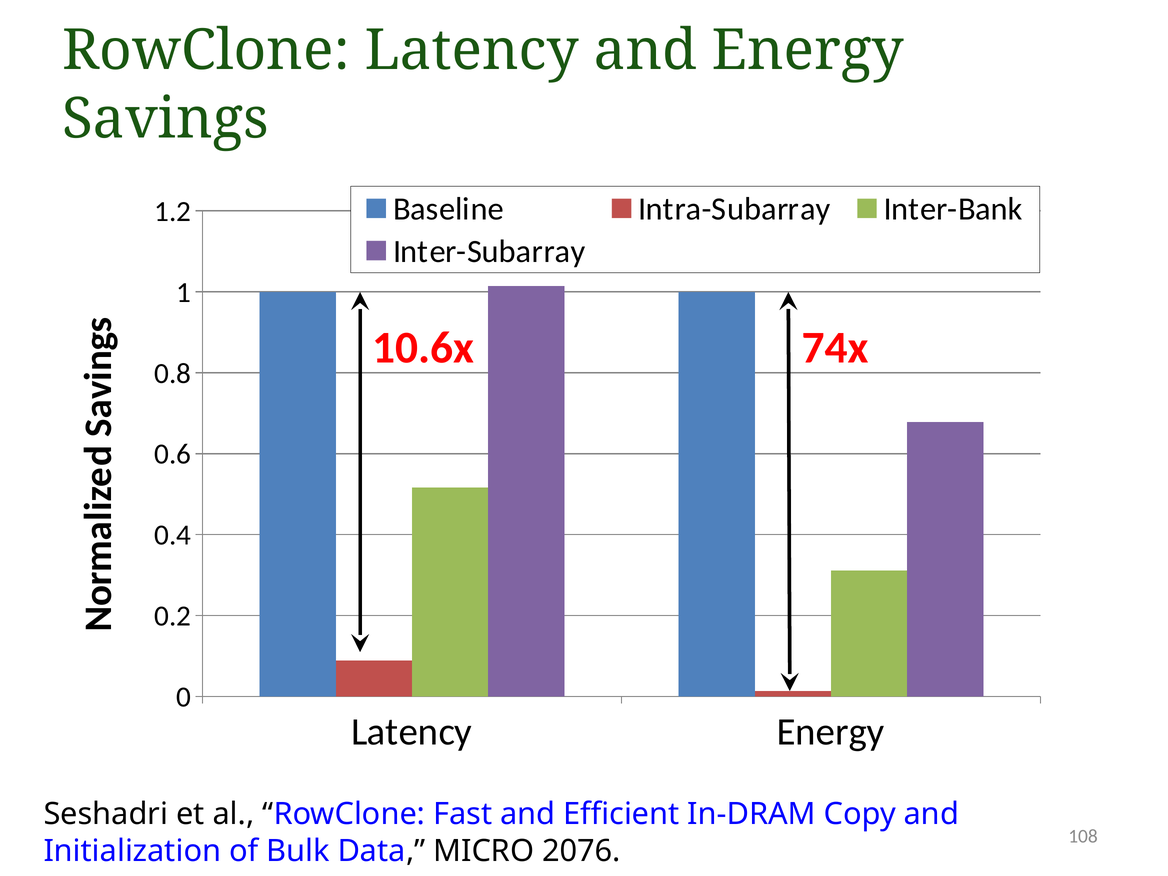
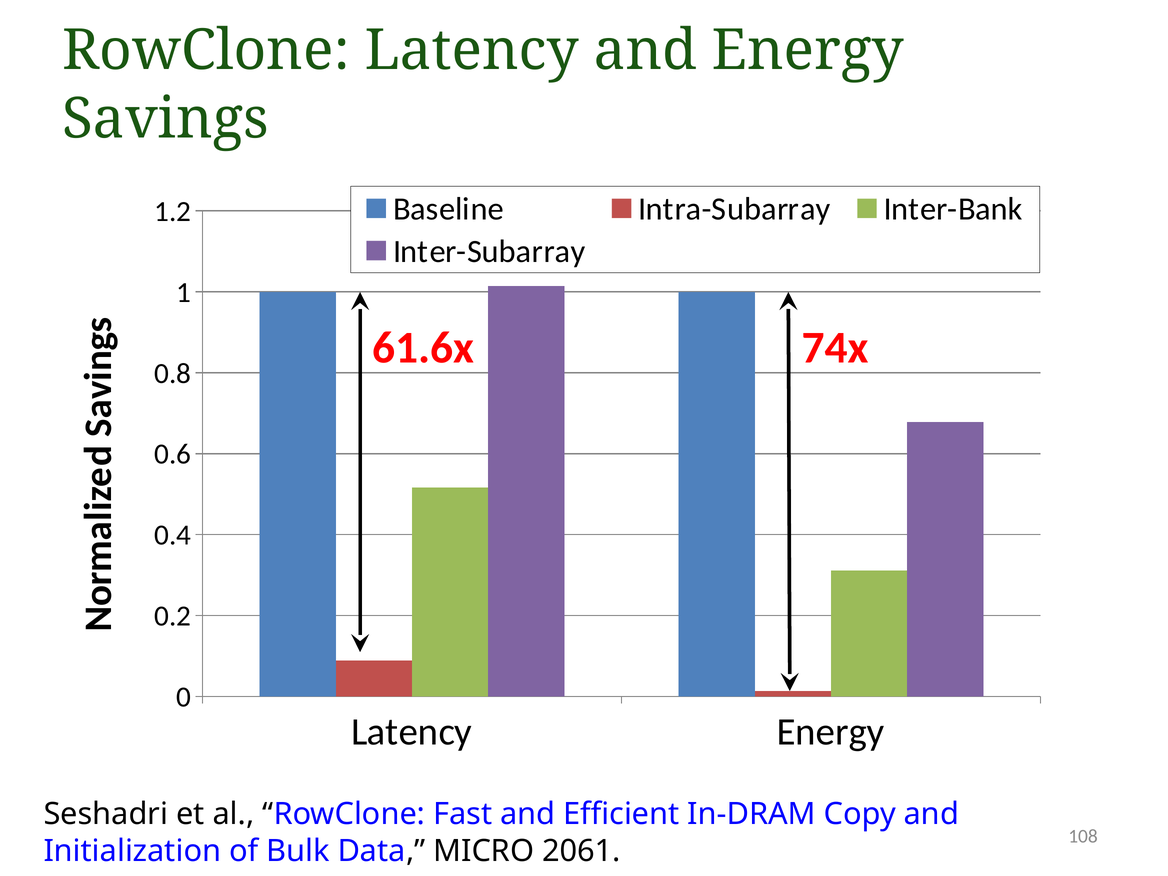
10.6x: 10.6x -> 61.6x (423, 348)
2076: 2076 -> 2061 (581, 851)
